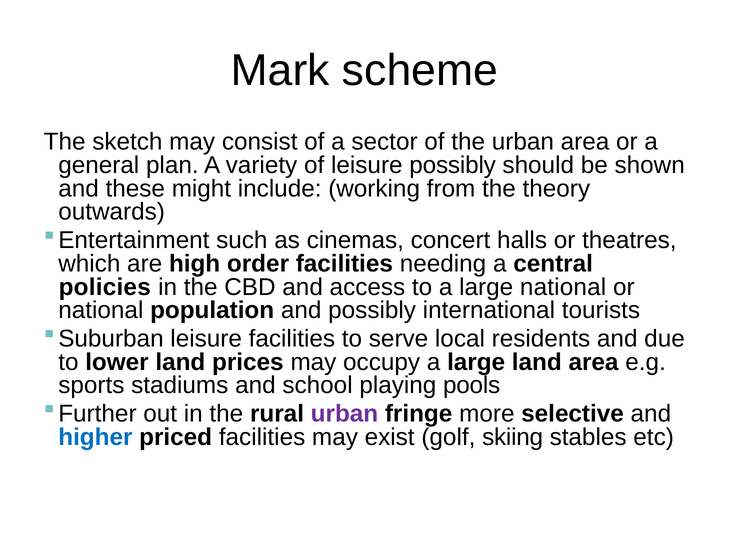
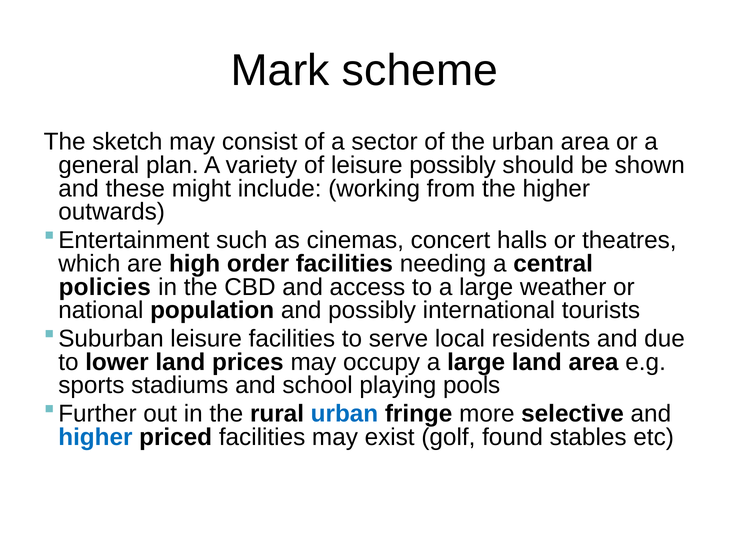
the theory: theory -> higher (556, 189)
large national: national -> weather (563, 287)
urban colour: purple -> blue (344, 414)
skiing: skiing -> found (513, 437)
